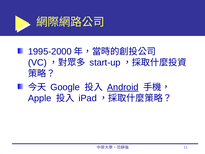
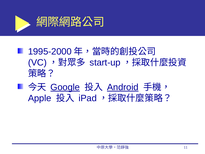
Google underline: none -> present (65, 87)
